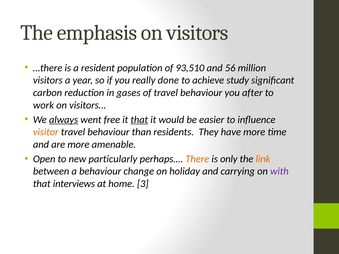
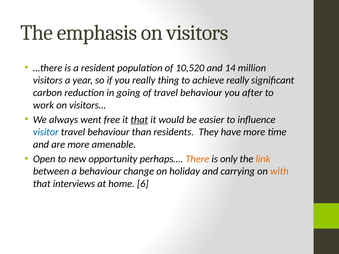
93,510: 93,510 -> 10,520 (190, 68)
56: 56 -> 14 (230, 68)
done: done -> thing (168, 80)
achieve study: study -> really (238, 80)
gases: gases -> going (129, 93)
always underline: present -> none (64, 120)
visitor colour: orange -> blue (46, 132)
particularly: particularly -> opportunity (113, 159)
with colour: purple -> orange (279, 172)
3: 3 -> 6 (143, 184)
